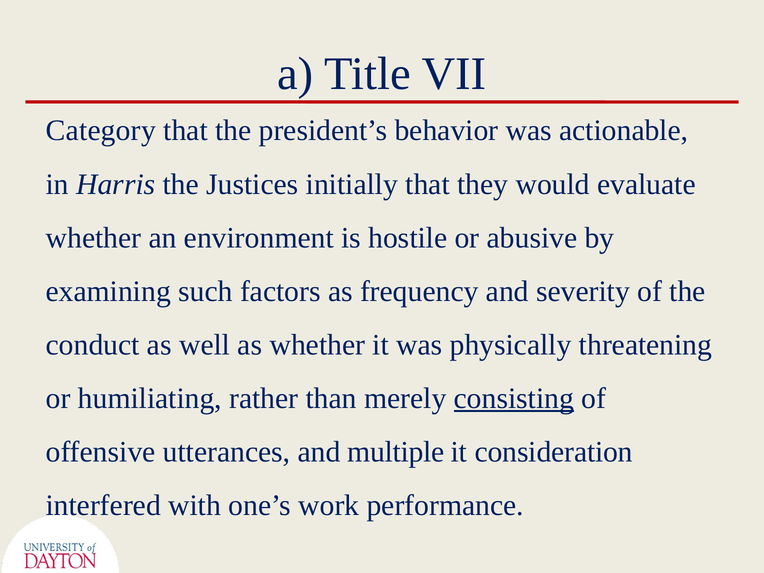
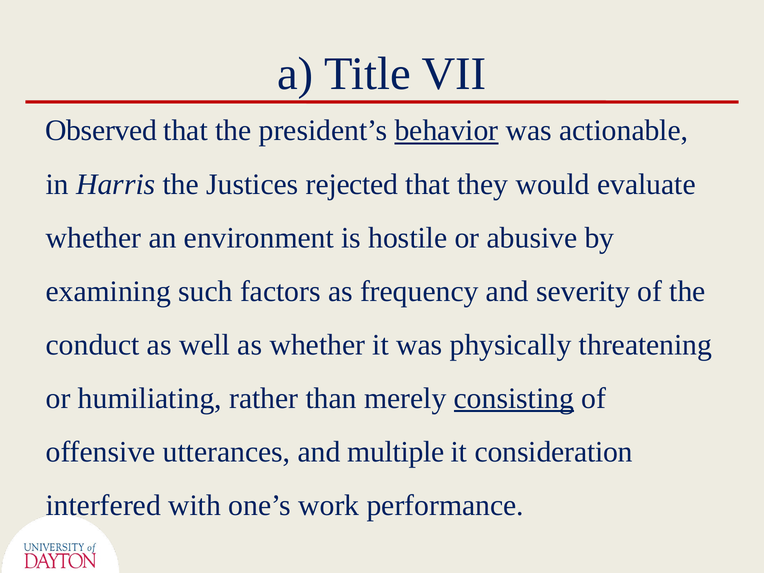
Category: Category -> Observed (101, 131)
behavior underline: none -> present (446, 131)
initially: initially -> rejected (352, 184)
